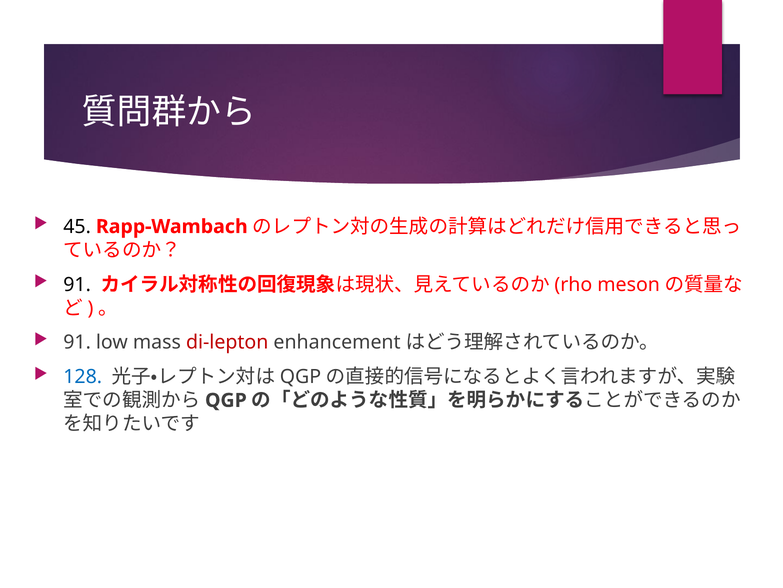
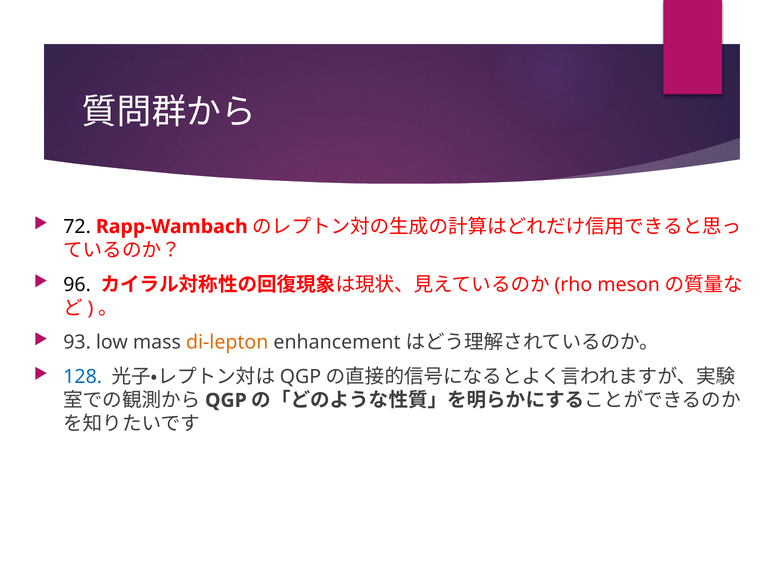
45: 45 -> 72 (77, 226)
91: 91 -> 96 (77, 284)
91: 91 -> 93 (77, 342)
di-lepton colour: red -> orange (227, 342)
